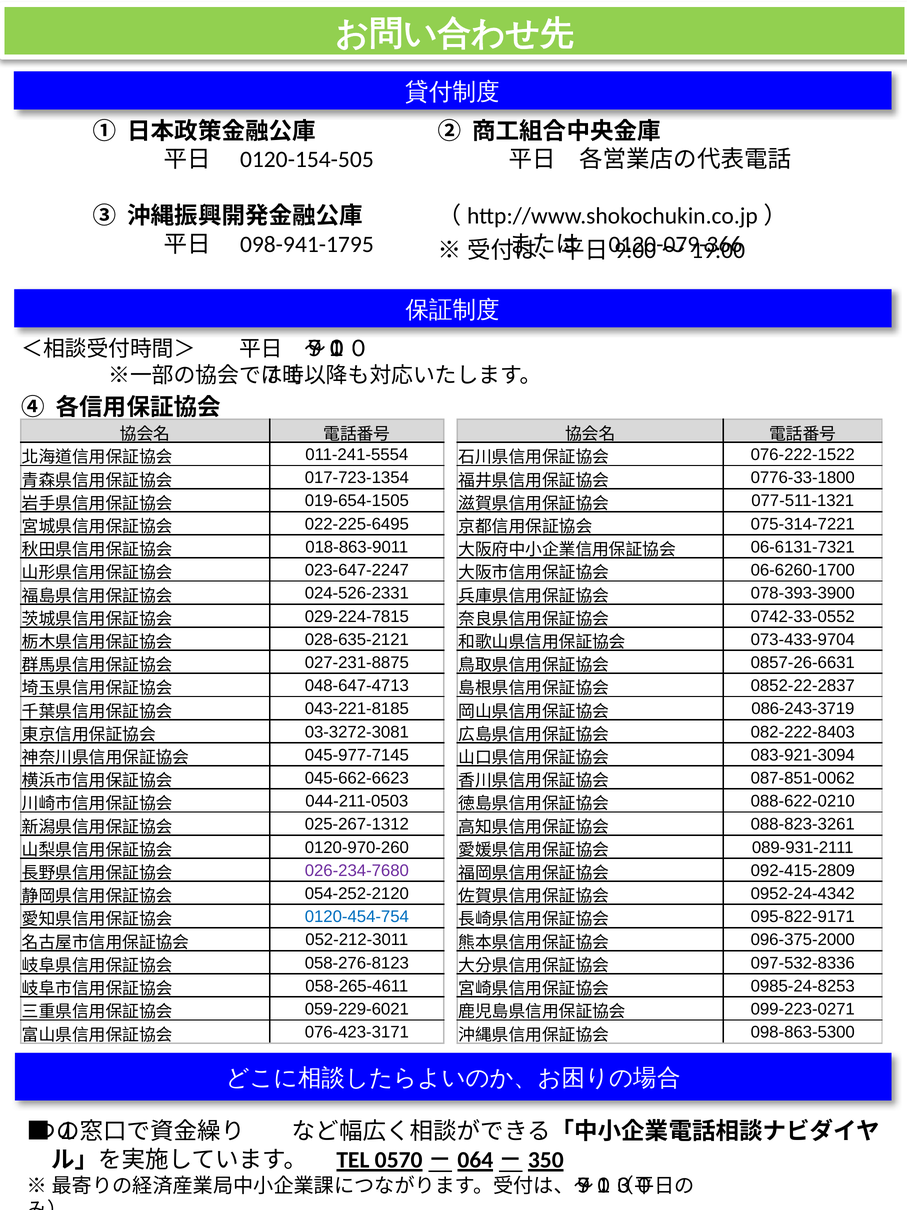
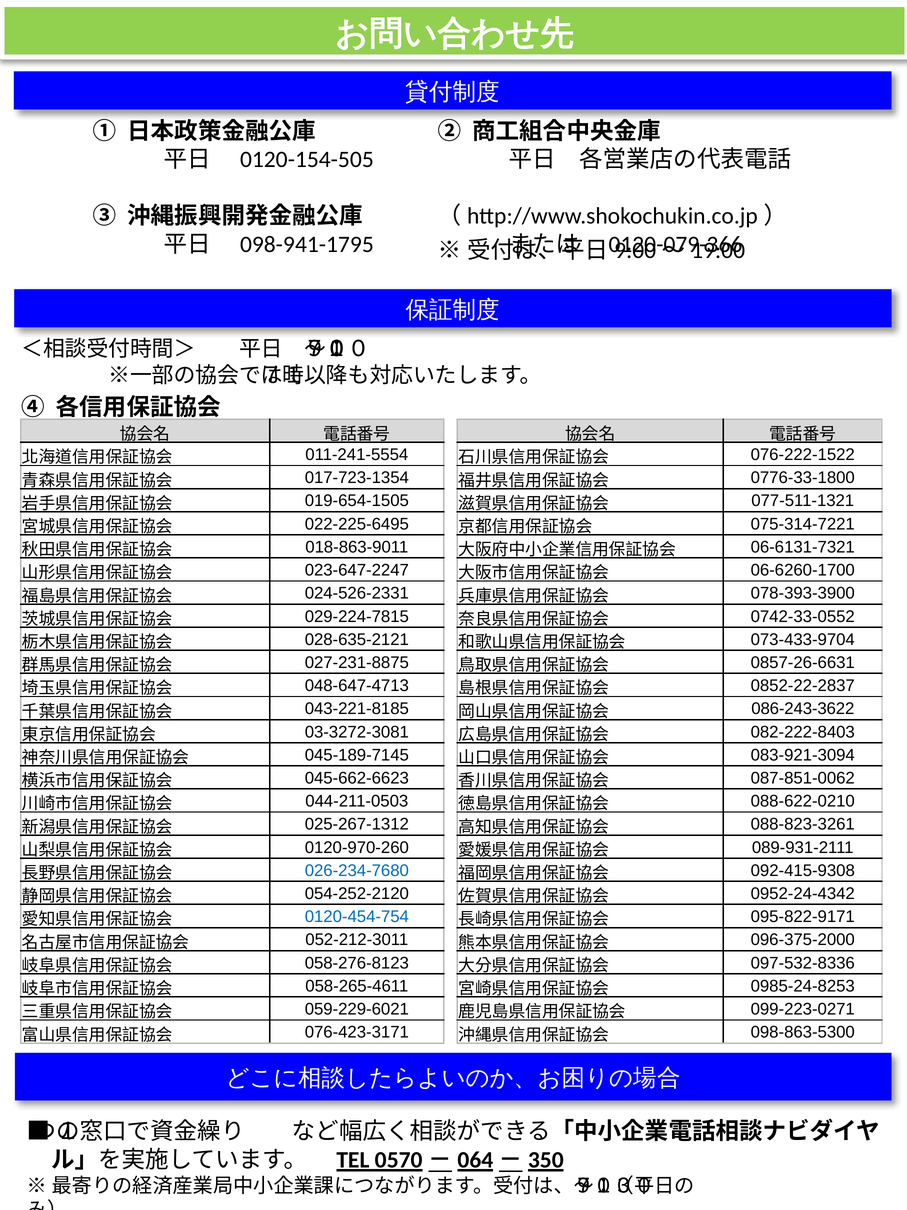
086-243-3719: 086-243-3719 -> 086-243-3622 (803, 708)
045-977-7145: 045-977-7145 -> 045-189-7145 (357, 755)
026-234-7680 colour: purple -> blue (357, 870)
092-415-2809: 092-415-2809 -> 092-415-9308 (803, 870)
